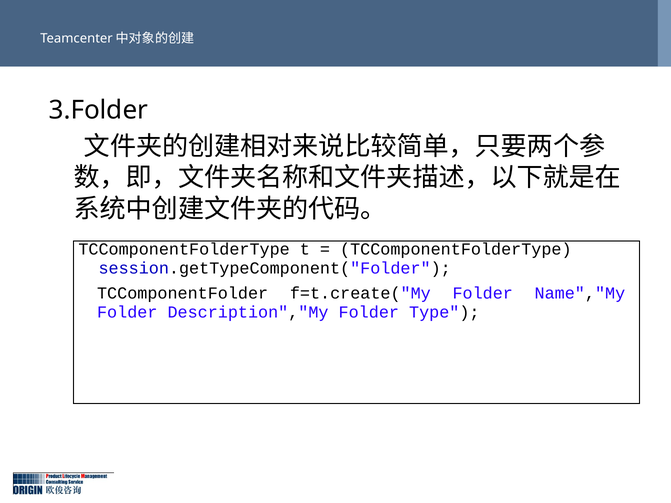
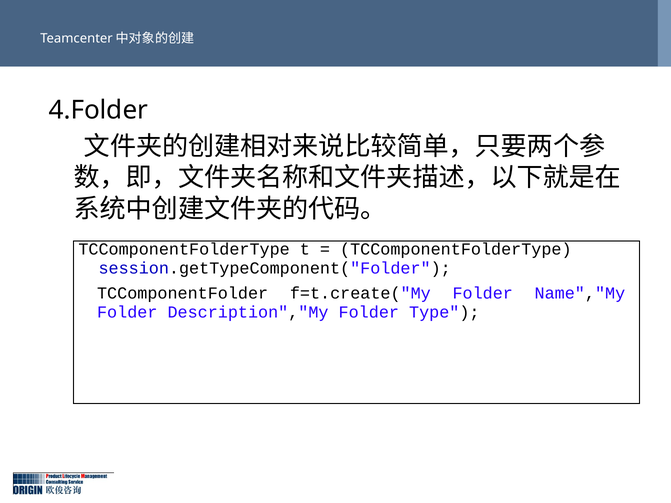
3.Folder: 3.Folder -> 4.Folder (98, 110)
